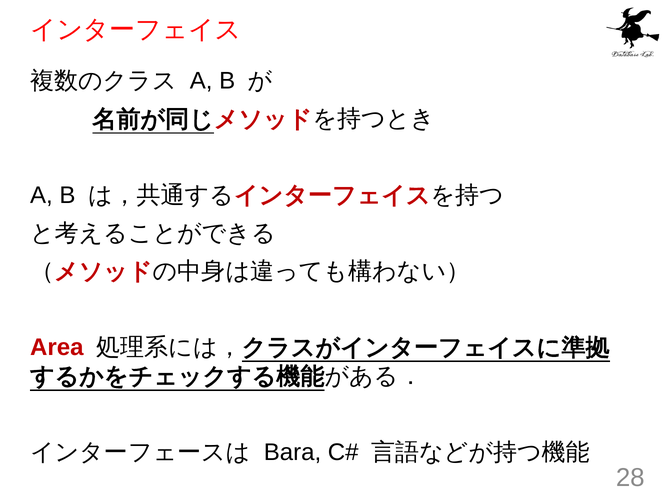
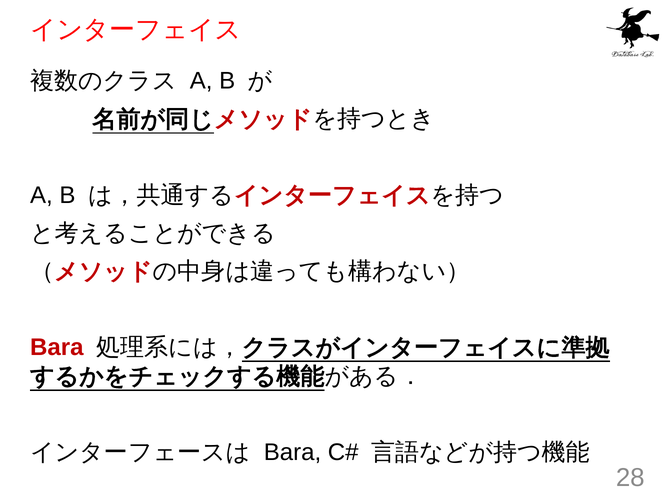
Area: Area -> Bara (57, 348)
